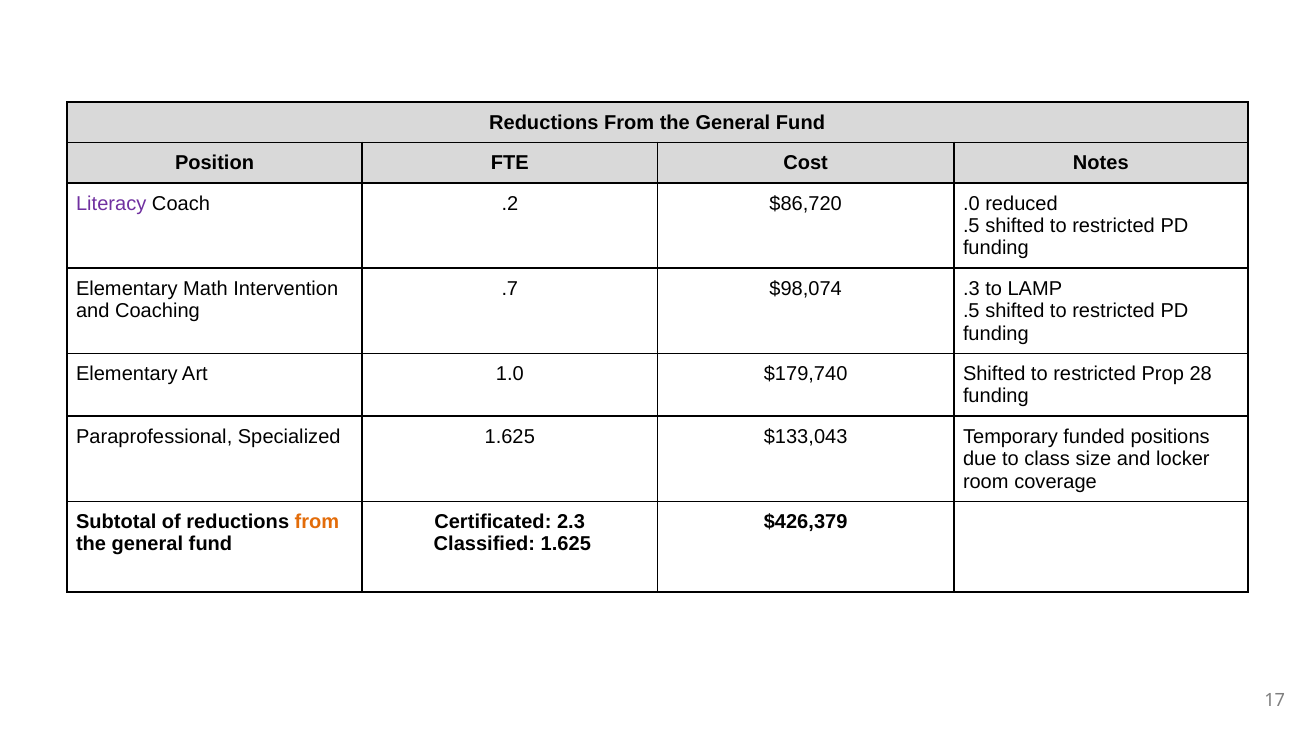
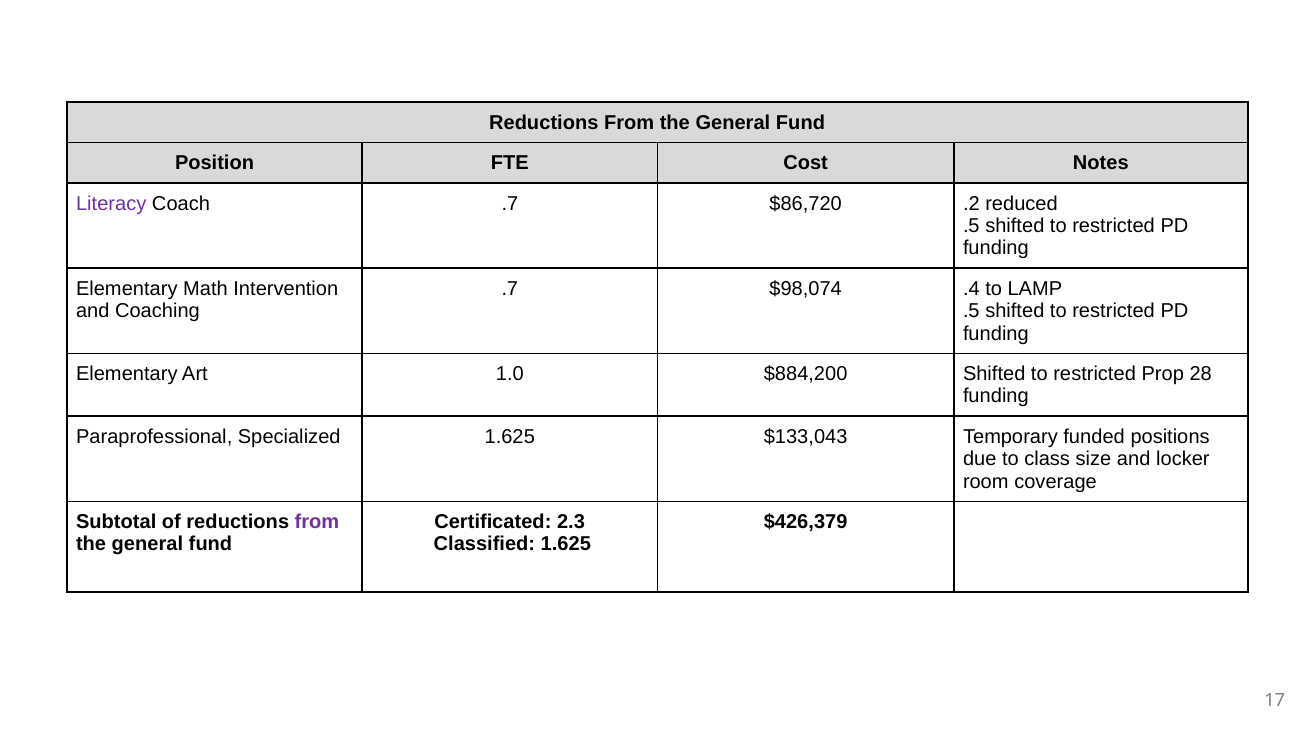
Coach .2: .2 -> .7 (510, 204)
.0: .0 -> .2 (971, 204)
.3: .3 -> .4 (971, 289)
$179,740: $179,740 -> $884,200 (806, 374)
from colour: orange -> purple (317, 522)
